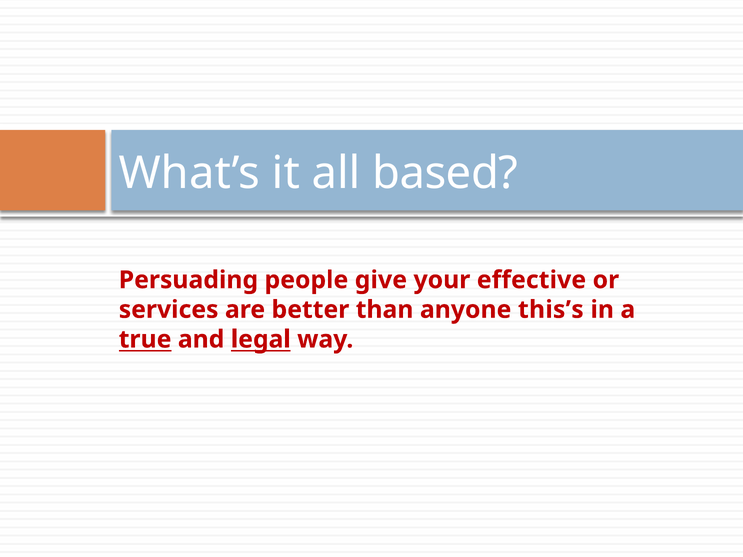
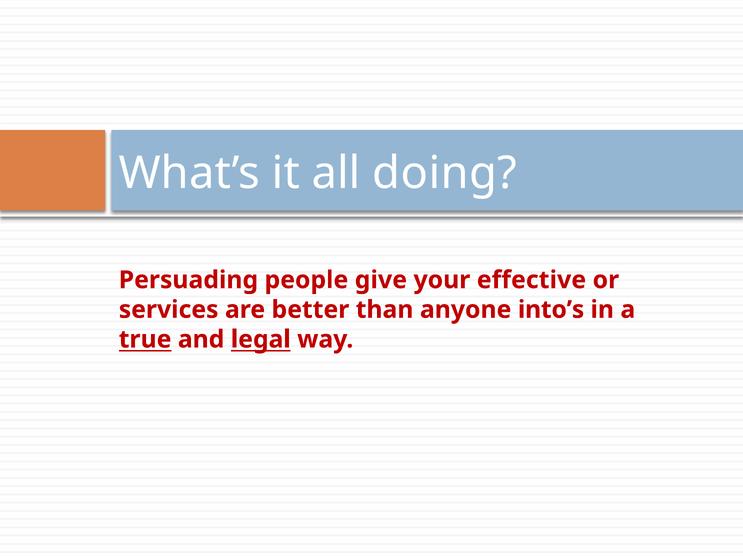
based: based -> doing (445, 173)
this’s: this’s -> into’s (551, 310)
